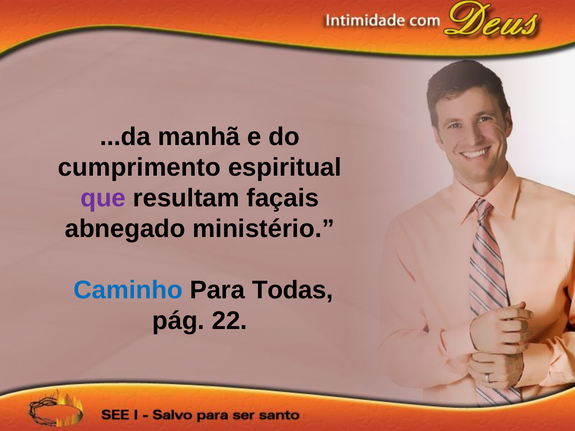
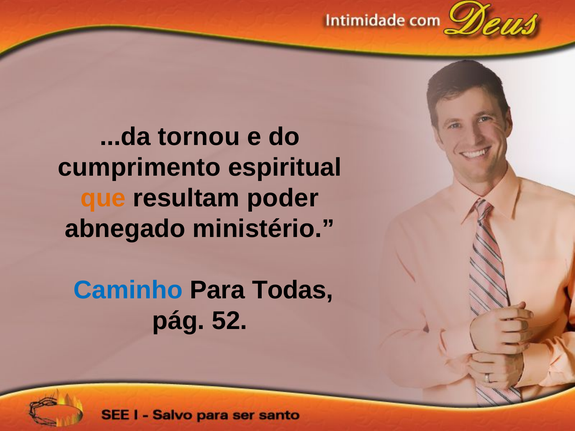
manhã: manhã -> tornou (199, 137)
que colour: purple -> orange (103, 198)
façais: façais -> poder (283, 198)
22: 22 -> 52 (230, 321)
